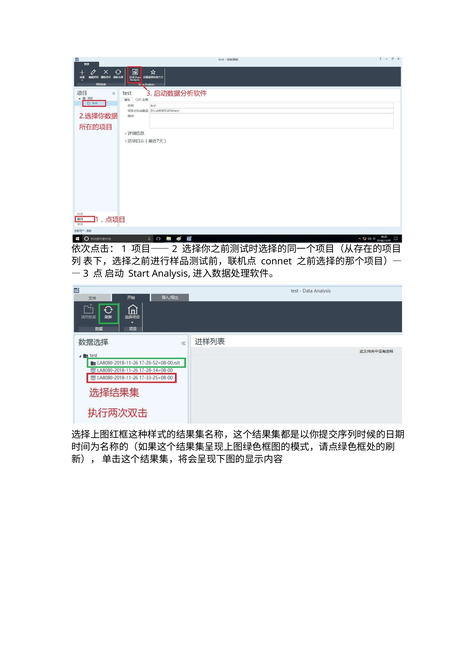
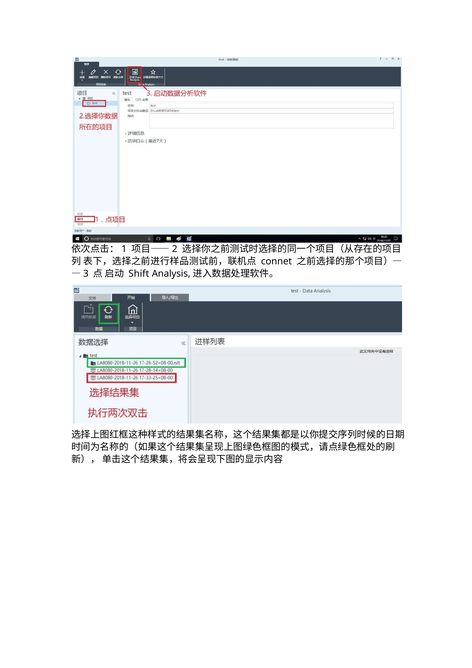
Start: Start -> Shift (139, 274)
